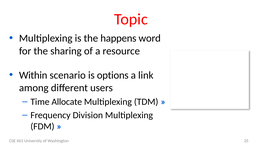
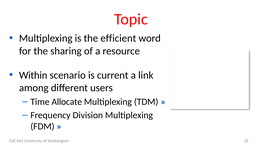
happens: happens -> efficient (118, 38)
options: options -> current (113, 75)
